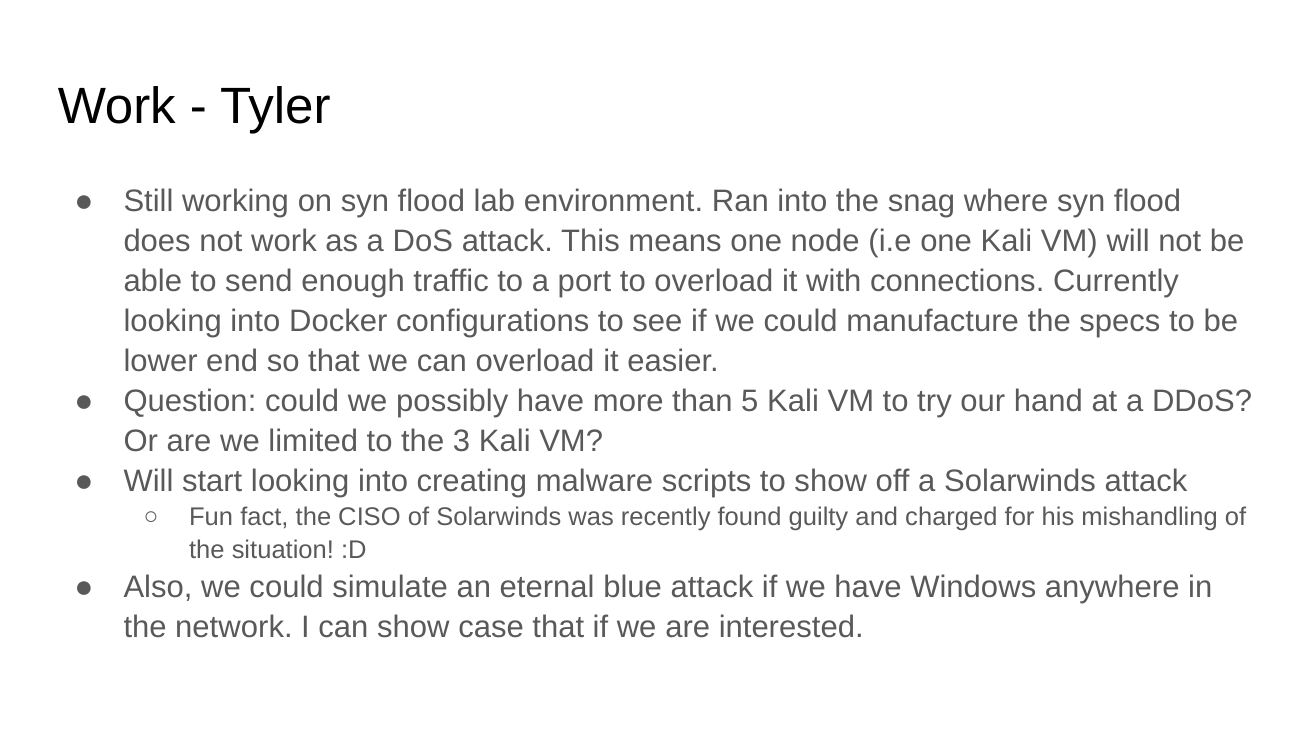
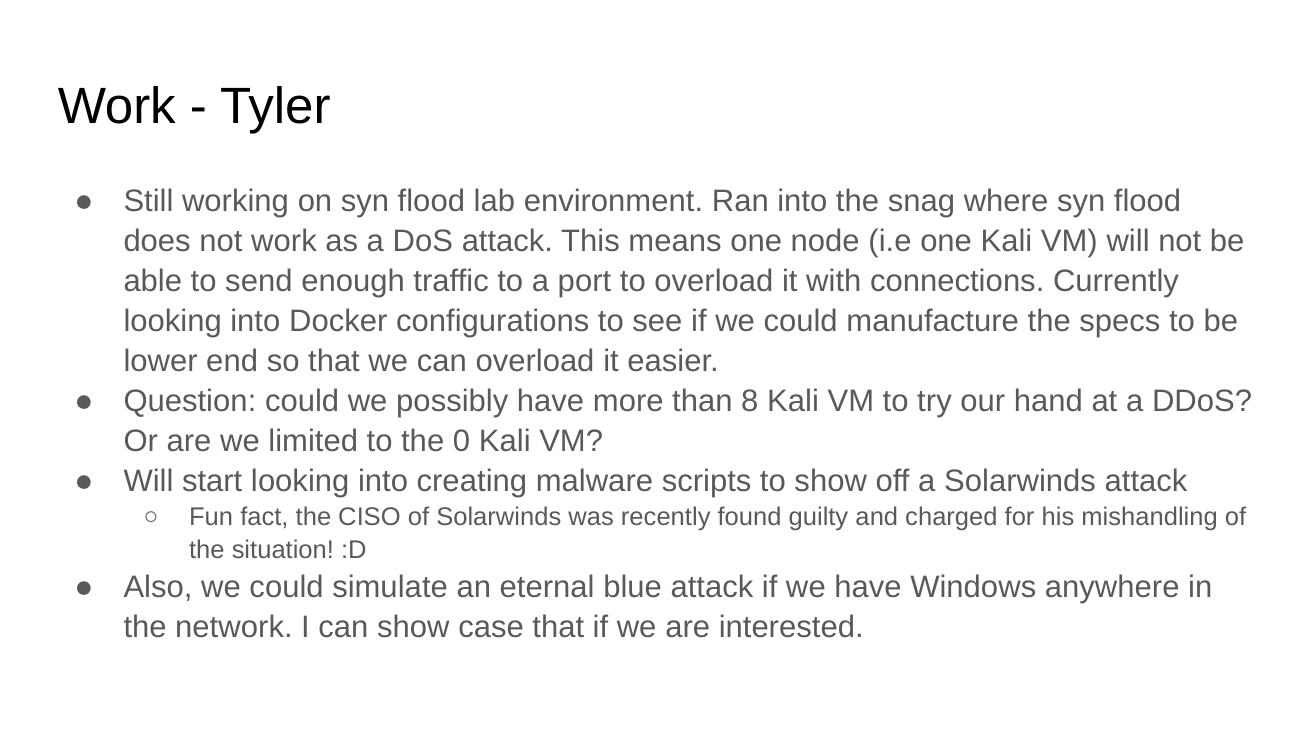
5: 5 -> 8 (750, 402)
3: 3 -> 0 (462, 442)
